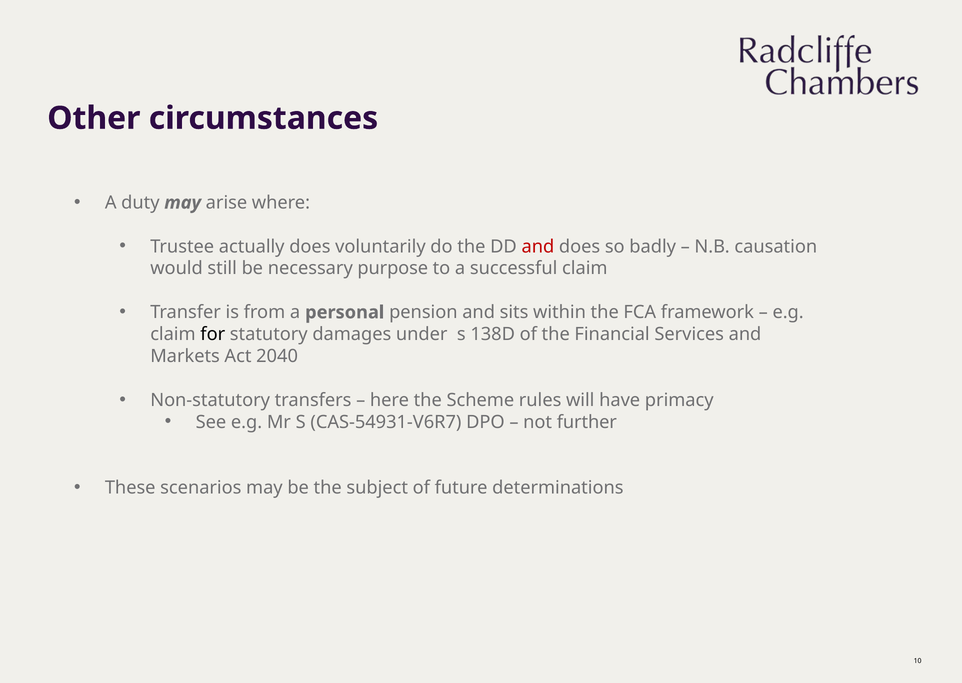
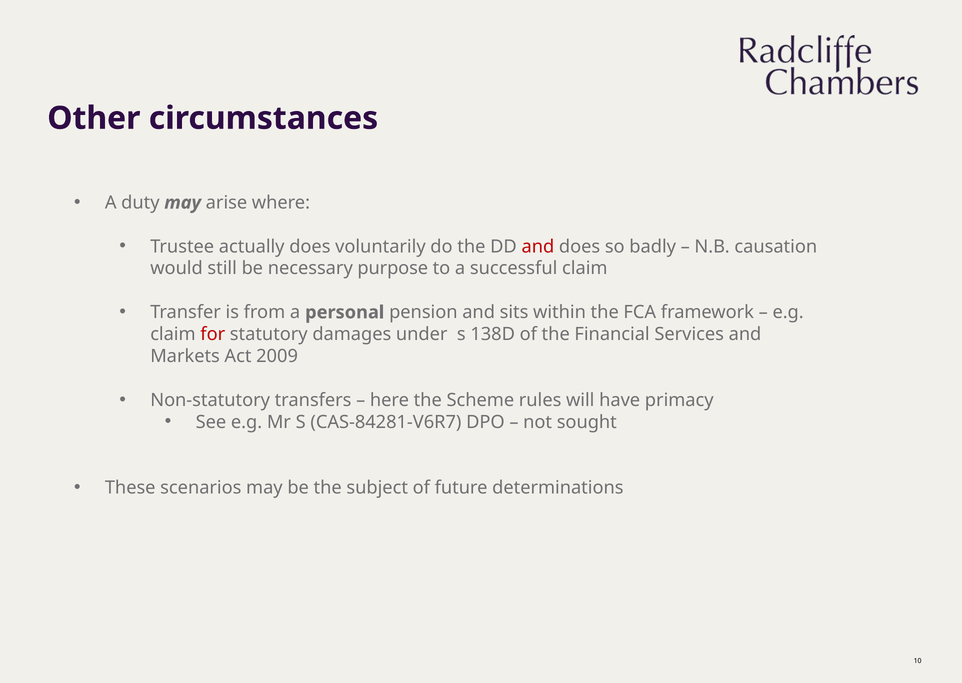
for colour: black -> red (213, 334)
2040: 2040 -> 2009 (277, 356)
CAS-54931-V6R7: CAS-54931-V6R7 -> CAS-84281-V6R7 (386, 422)
further: further -> sought (587, 422)
